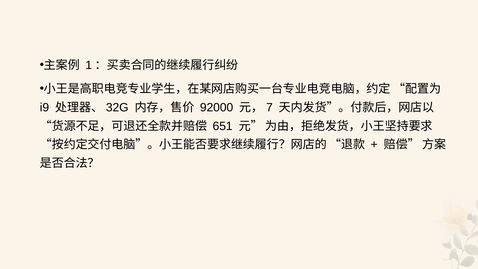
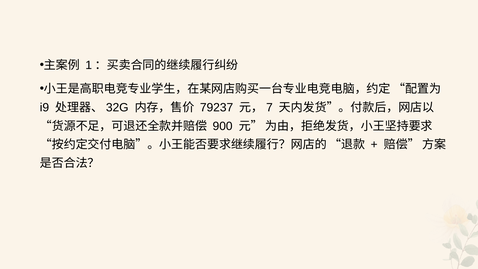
92000: 92000 -> 79237 (217, 107)
651: 651 -> 900 (223, 126)
